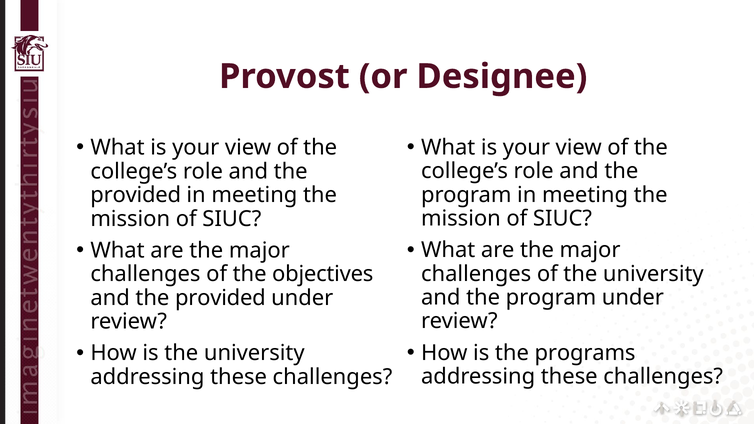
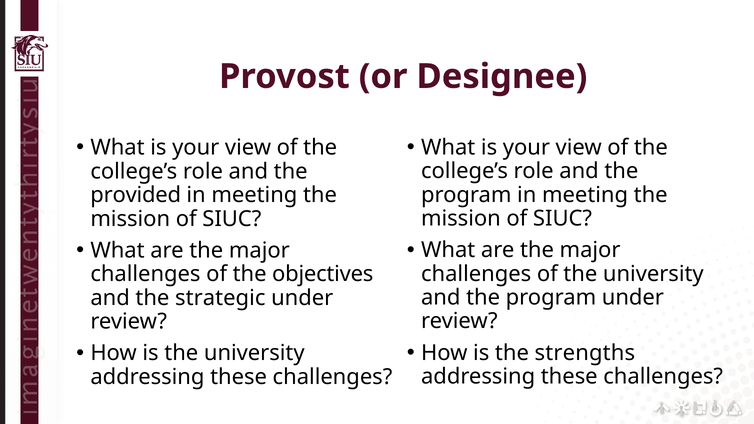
provided: provided -> strategic (220, 298)
programs: programs -> strengths (585, 353)
